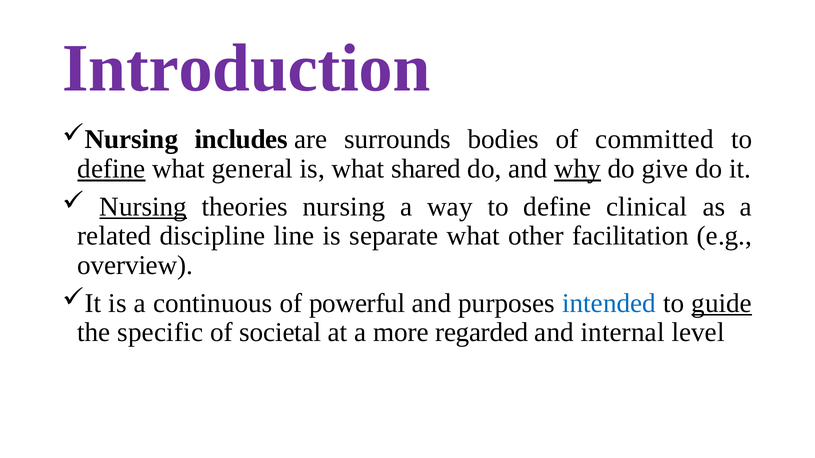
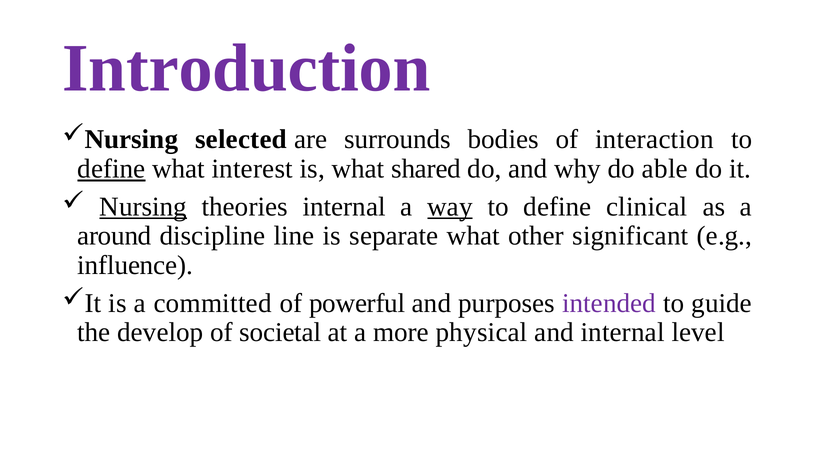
includes: includes -> selected (241, 140)
committed: committed -> interaction (654, 140)
general: general -> interest (252, 169)
why underline: present -> none (578, 169)
give: give -> able (665, 169)
theories nursing: nursing -> internal (344, 207)
way underline: none -> present (450, 207)
related: related -> around (114, 236)
facilitation: facilitation -> significant (630, 236)
overview: overview -> influence (135, 266)
continuous: continuous -> committed (213, 303)
intended colour: blue -> purple (609, 303)
guide underline: present -> none (722, 303)
specific: specific -> develop (160, 333)
regarded: regarded -> physical (482, 333)
